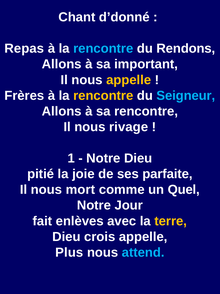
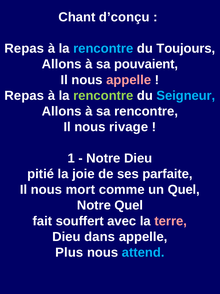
d’donné: d’donné -> d’conçu (124, 17)
Rendons: Rendons -> Toujours (186, 48)
important: important -> pouvaient (146, 64)
appelle colour: yellow -> pink (129, 80)
Frères: Frères -> Repas (24, 95)
rencontre colour: yellow -> light green (103, 95)
Notre Jour: Jour -> Quel (129, 205)
enlèves: enlèves -> souffert (80, 221)
terre colour: yellow -> pink (171, 221)
crois: crois -> dans (100, 236)
